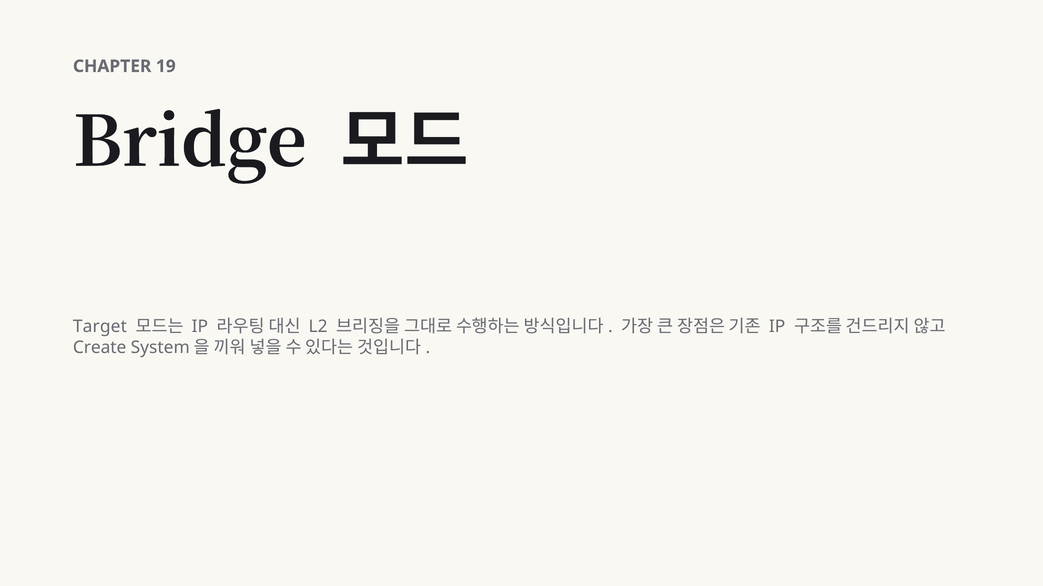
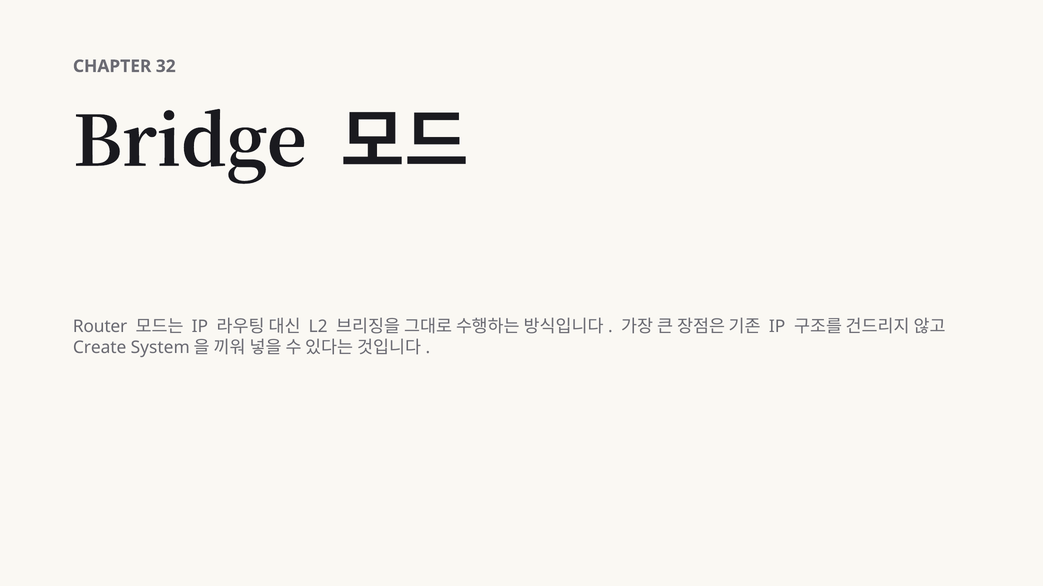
19: 19 -> 32 (166, 66)
Target: Target -> Router (100, 327)
